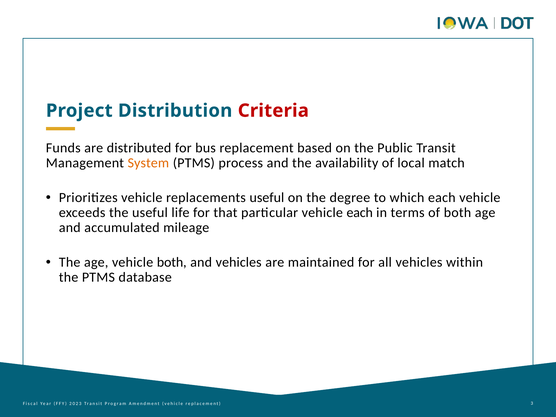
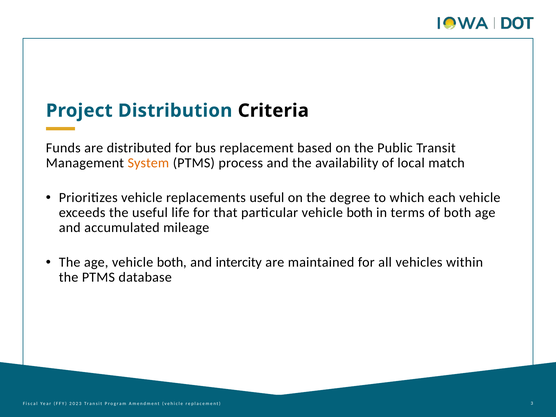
Criteria colour: red -> black (273, 111)
particular vehicle each: each -> both (360, 213)
and vehicles: vehicles -> intercity (239, 262)
